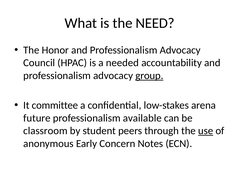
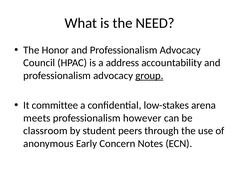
needed: needed -> address (122, 63)
future: future -> meets (37, 118)
available: available -> however (142, 118)
use underline: present -> none (206, 131)
